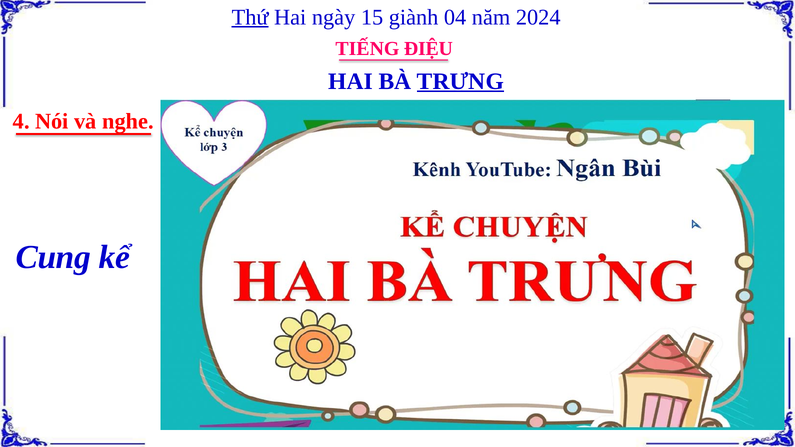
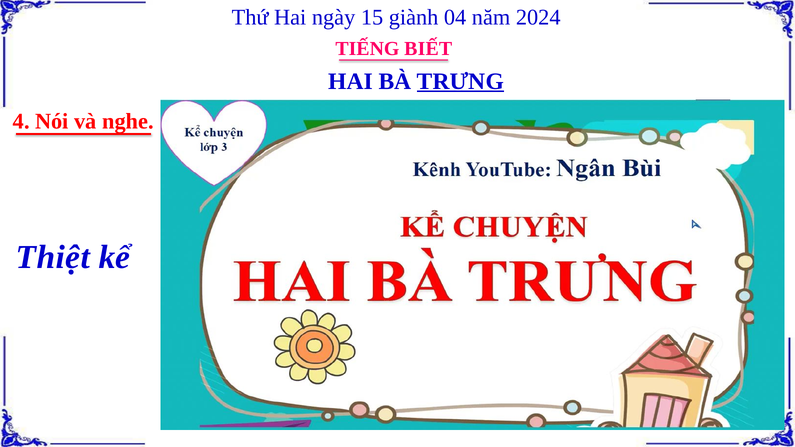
Thứ underline: present -> none (250, 17)
ĐIỆU: ĐIỆU -> BIẾT (428, 49)
Cung: Cung -> Thiệt (53, 257)
